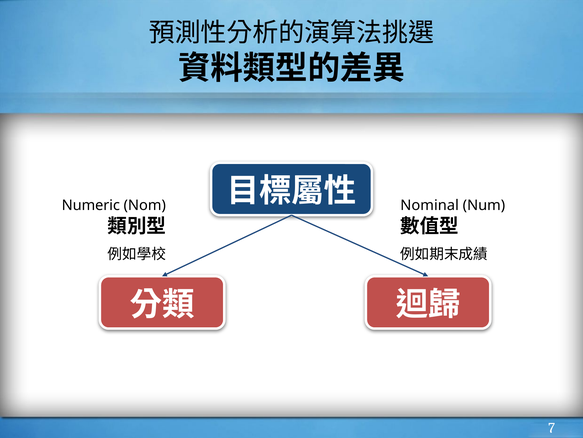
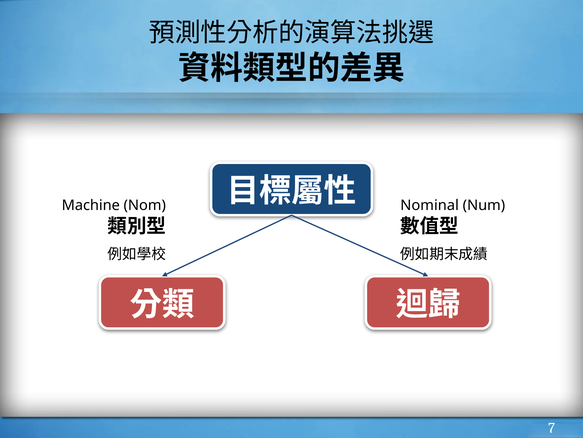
Numeric: Numeric -> Machine (91, 205)
